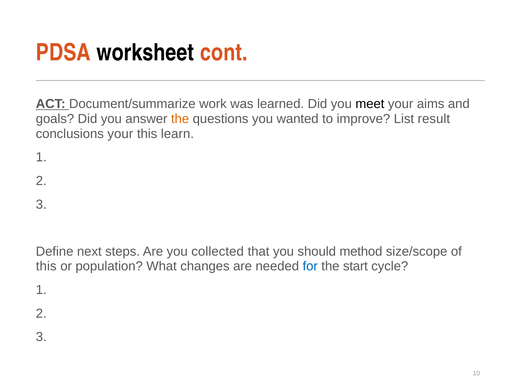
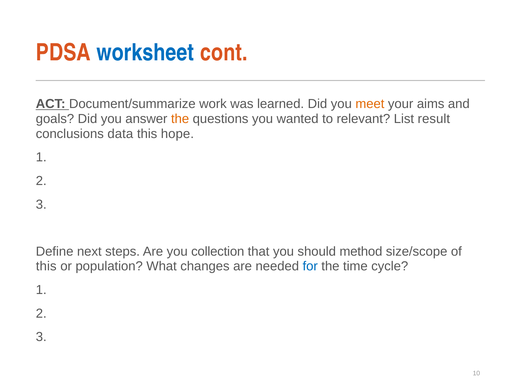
worksheet colour: black -> blue (145, 52)
meet colour: black -> orange (370, 104)
improve: improve -> relevant (363, 119)
conclusions your: your -> data (120, 134)
learn: learn -> hope (177, 134)
collected: collected -> collection (218, 251)
start: start -> time (355, 266)
